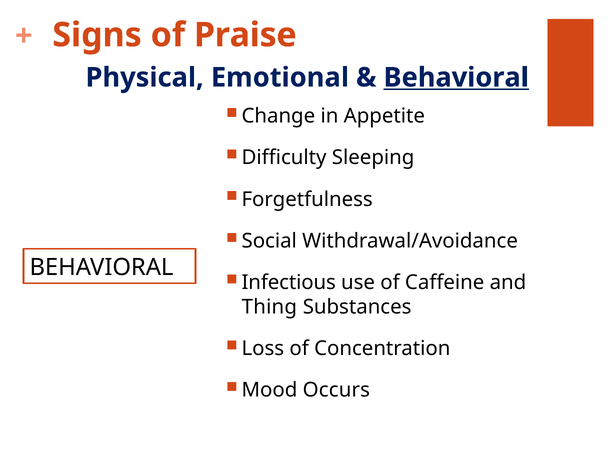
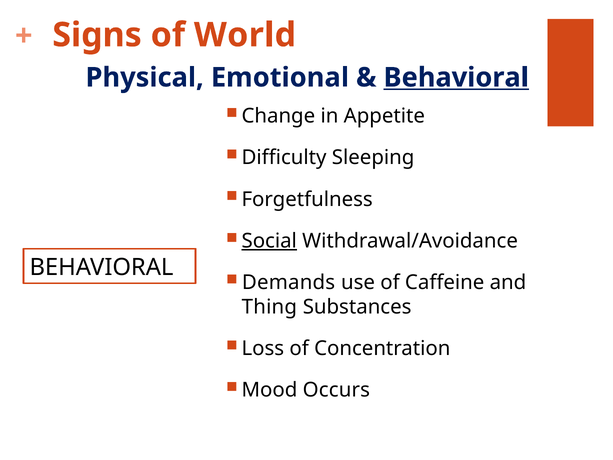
Praise: Praise -> World (245, 35)
Social underline: none -> present (269, 241)
Infectious: Infectious -> Demands (289, 282)
